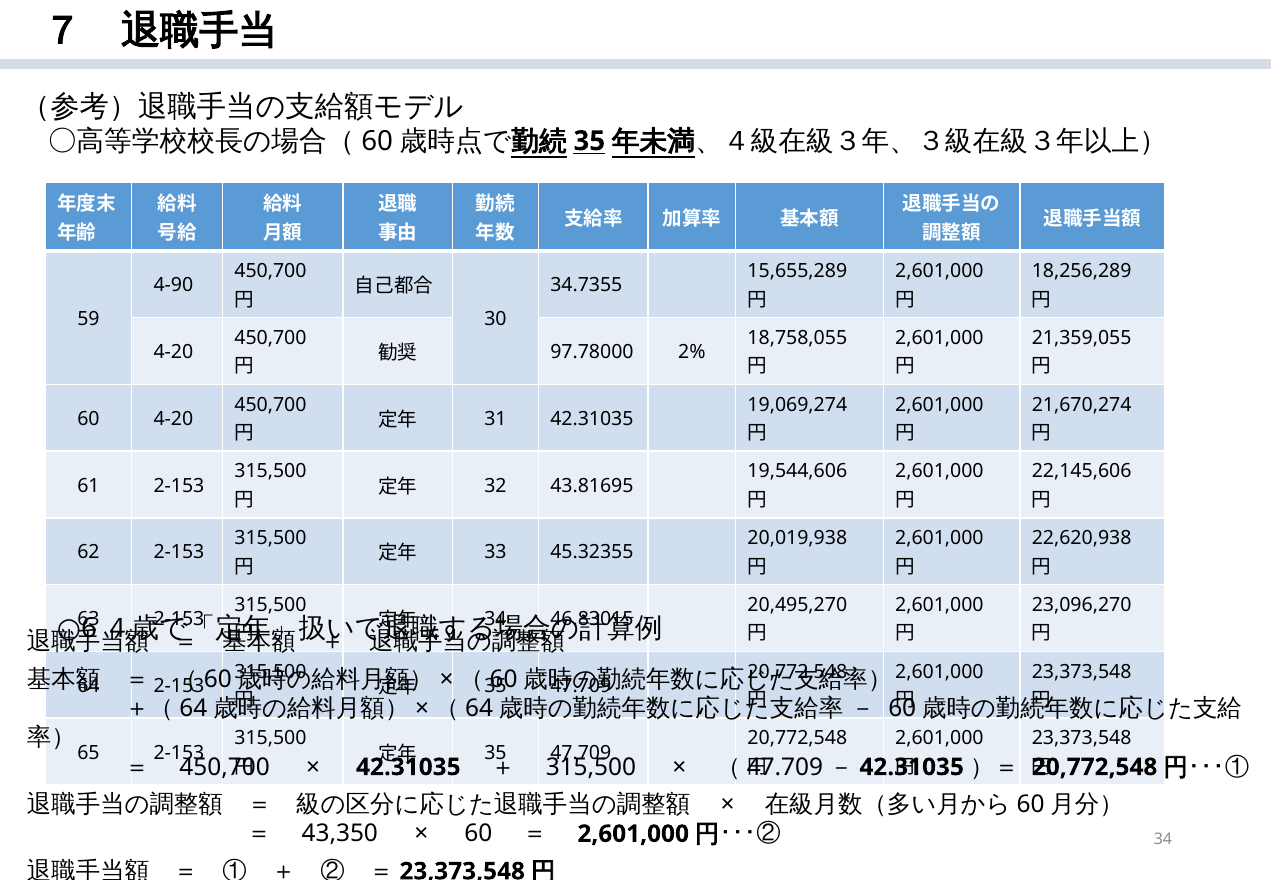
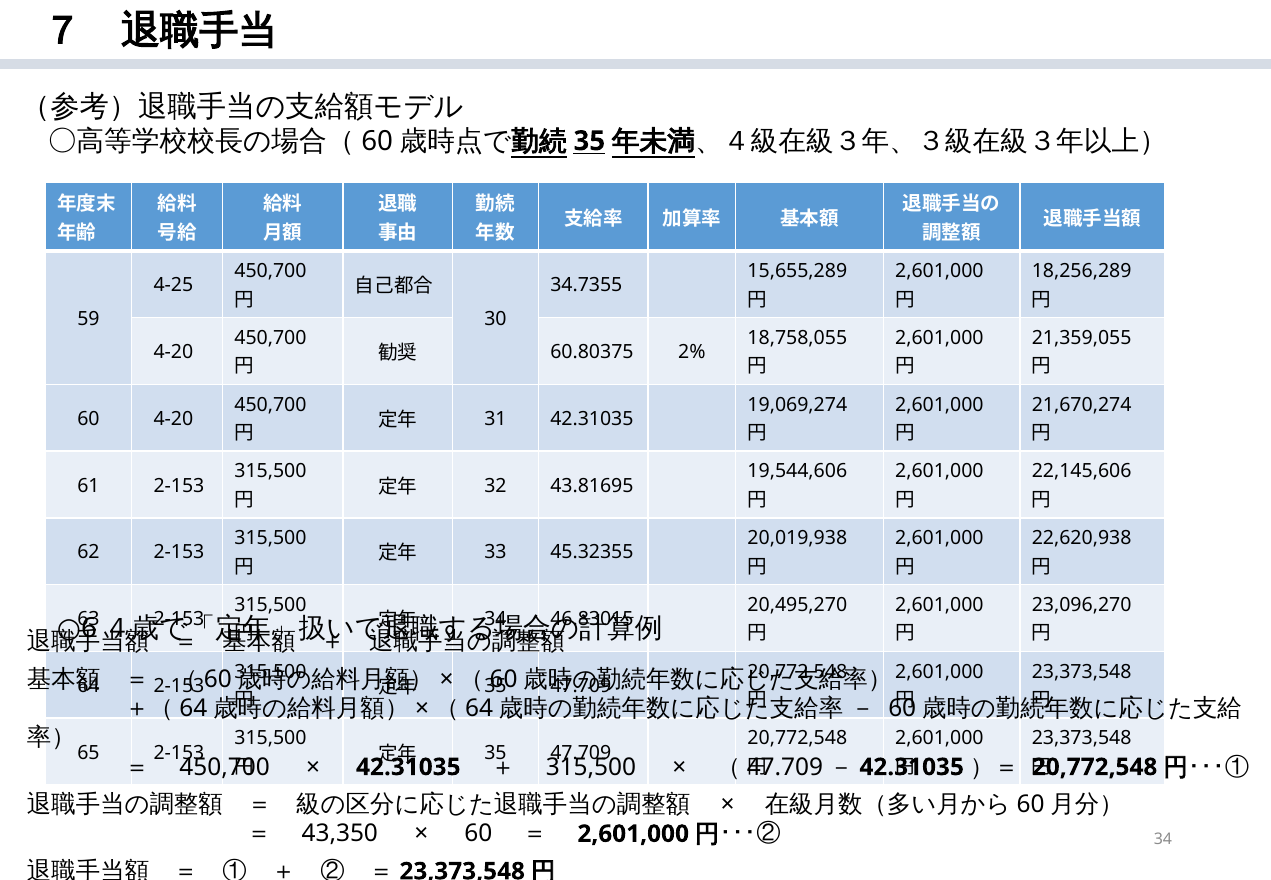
4-90: 4-90 -> 4-25 (173, 285)
97.78000: 97.78000 -> 60.80375 (592, 352)
